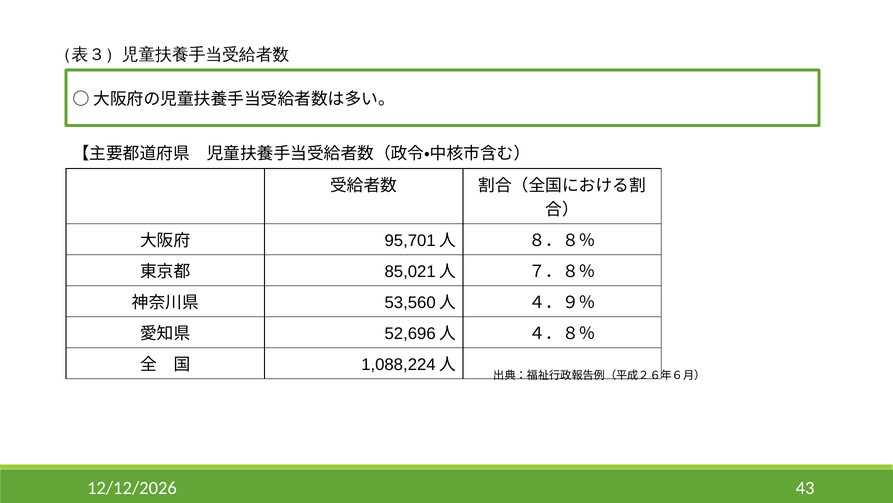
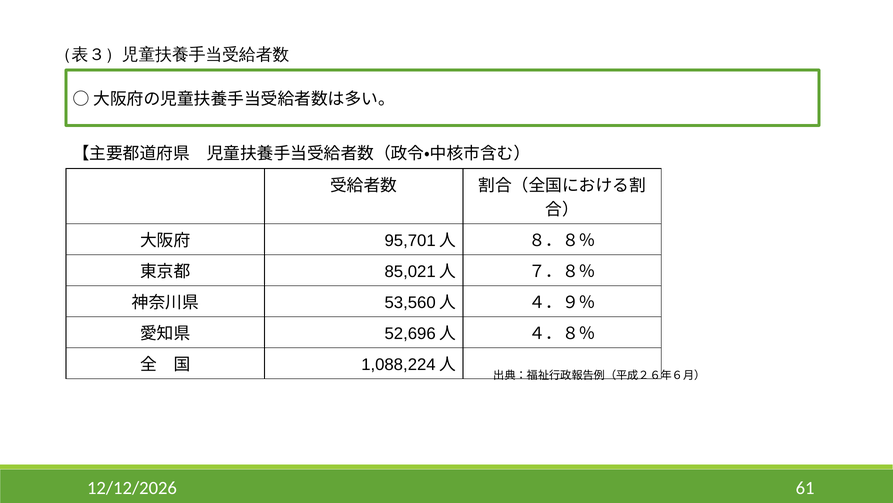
43: 43 -> 61 (805, 488)
